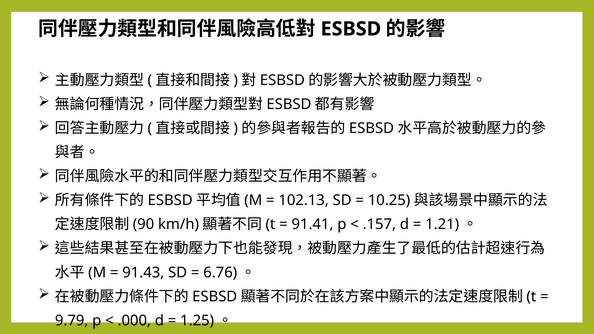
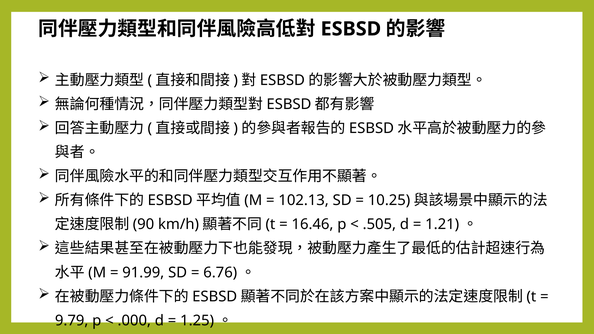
91.41: 91.41 -> 16.46 (312, 224)
.157: .157 -> .505 (379, 224)
91.43: 91.43 -> 91.99 (143, 273)
